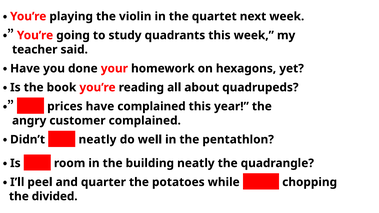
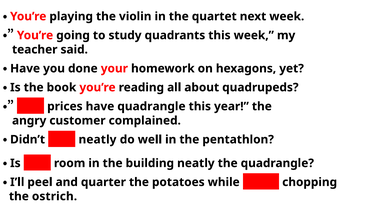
have complained: complained -> quadrangle (151, 106)
divided: divided -> ostrich (55, 196)
